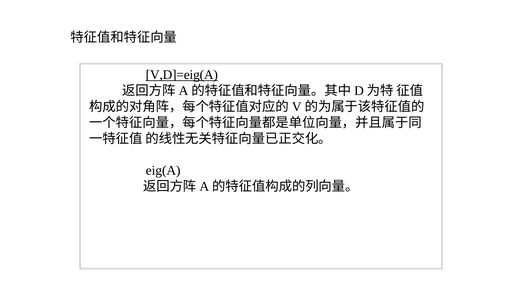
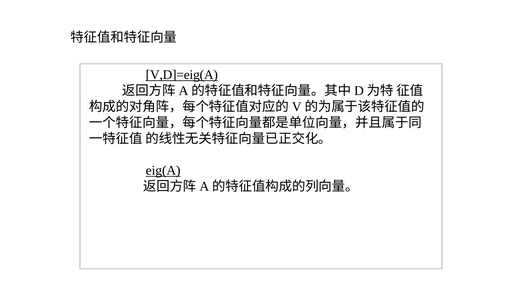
eig(A underline: none -> present (163, 171)
